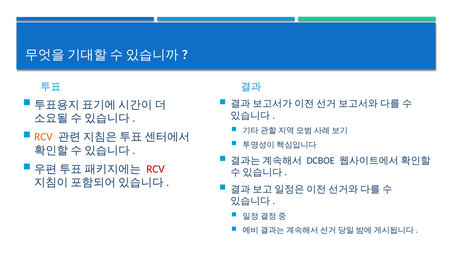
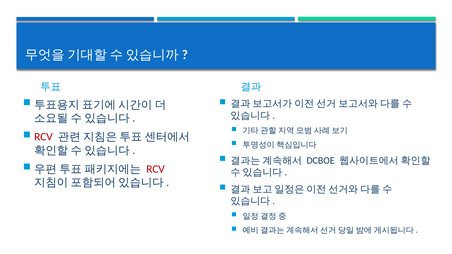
RCV colour: orange -> red (43, 137)
